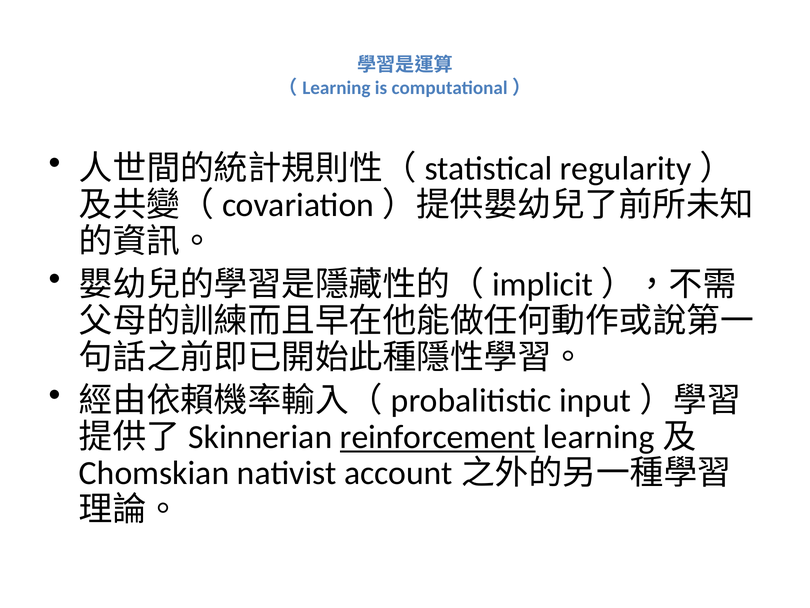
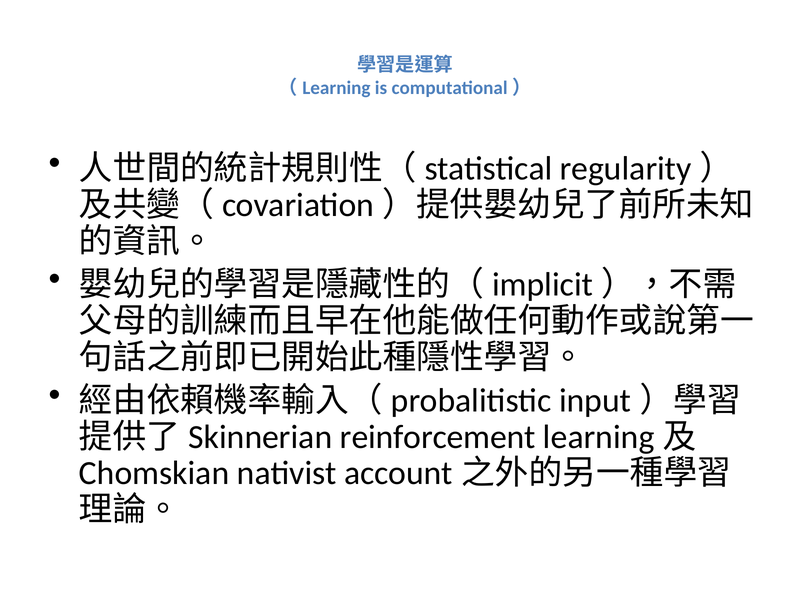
reinforcement underline: present -> none (438, 437)
